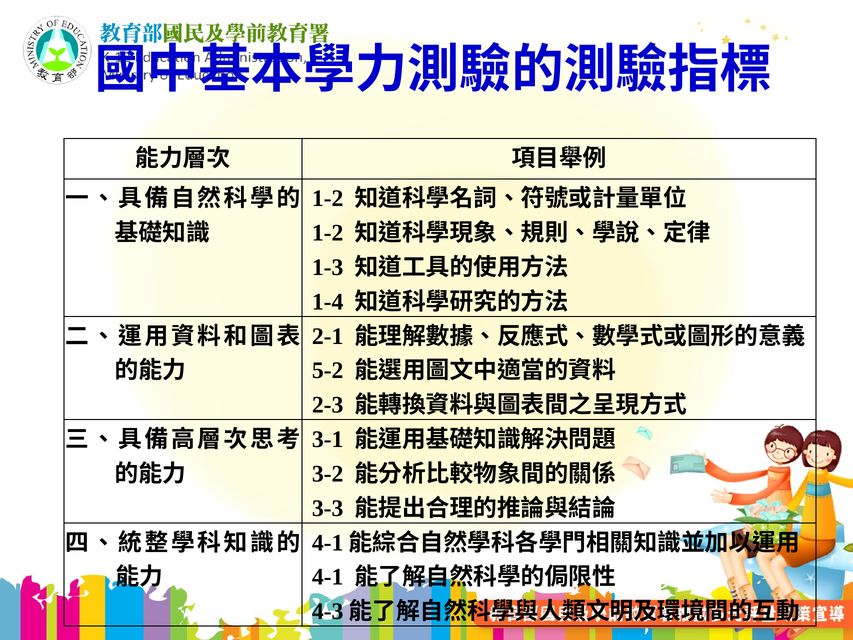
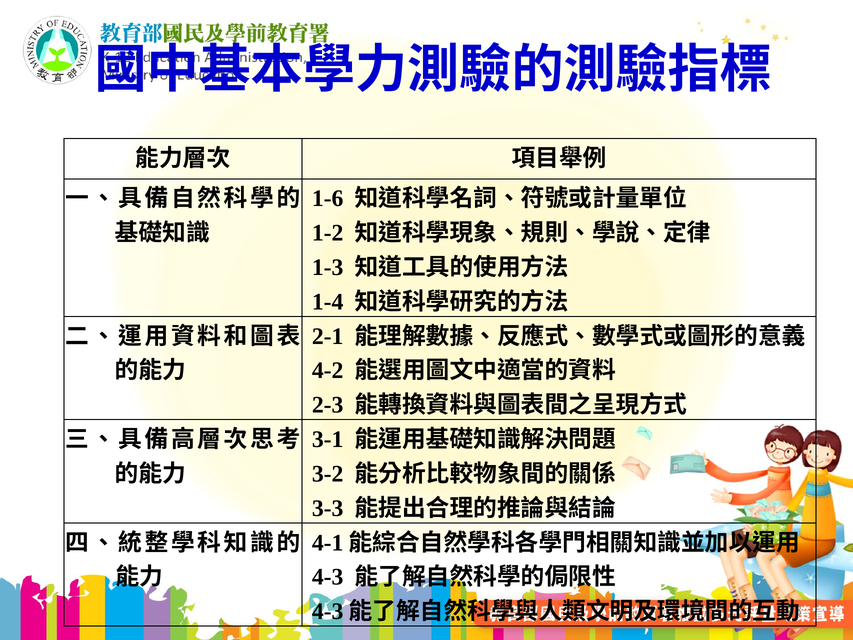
1-2: 1-2 -> 1-6 (328, 198)
5-2: 5-2 -> 4-2 (328, 370)
4-1: 4-1 -> 4-3 (328, 577)
